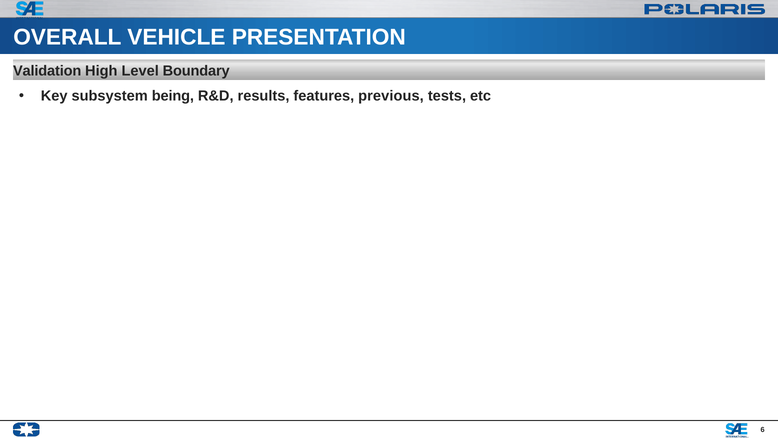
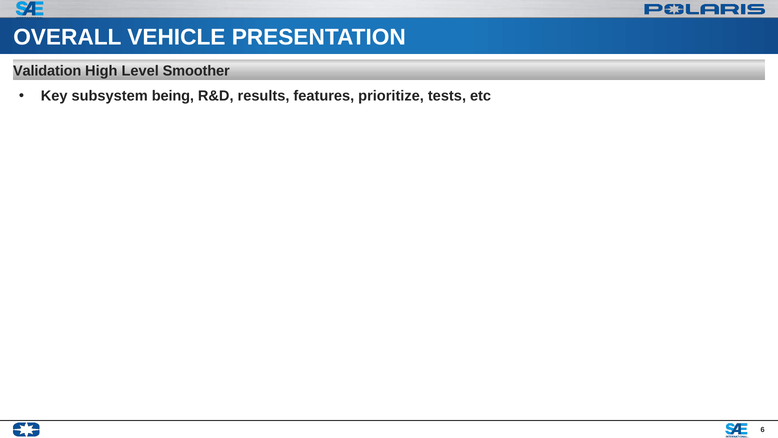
Boundary: Boundary -> Smoother (196, 71)
previous: previous -> prioritize (391, 96)
